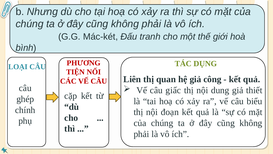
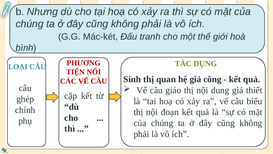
Liên: Liên -> Sinh (132, 79)
giấc: giấc -> giáo (173, 90)
